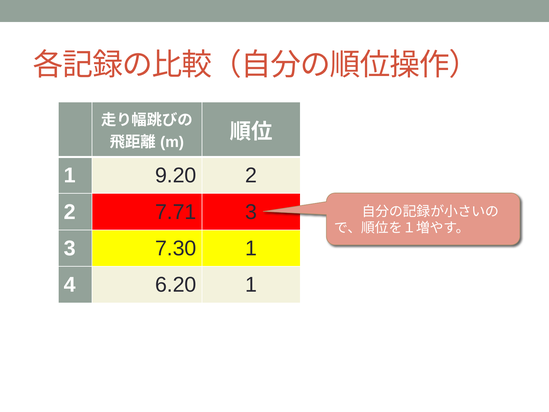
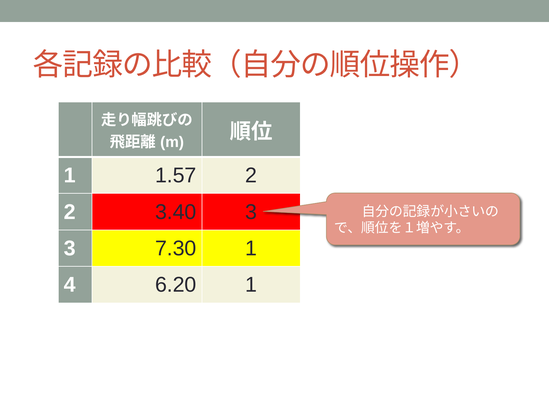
9.20: 9.20 -> 1.57 (176, 175)
7.71: 7.71 -> 3.40 (176, 212)
